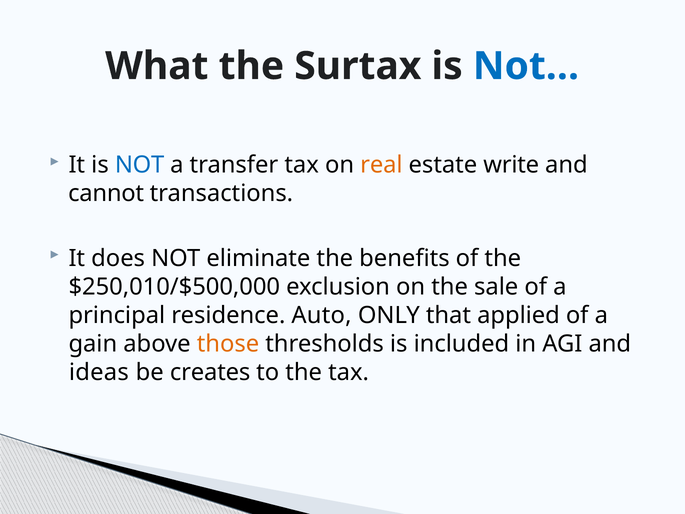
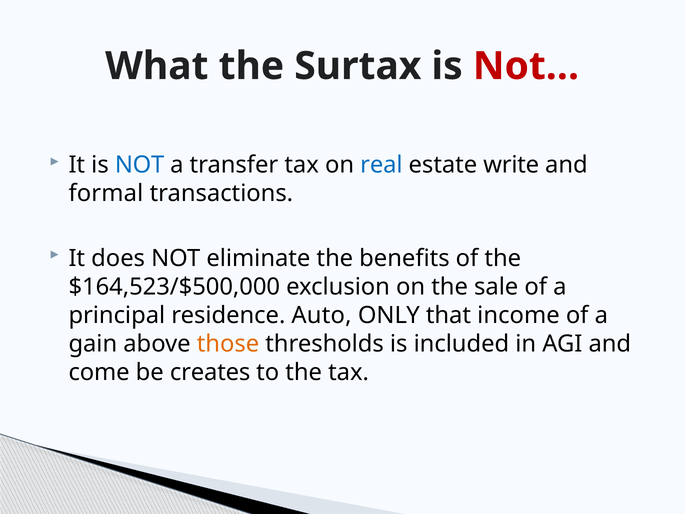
Not… colour: blue -> red (526, 66)
real colour: orange -> blue (381, 165)
cannot: cannot -> formal (106, 193)
$250,010/$500,000: $250,010/$500,000 -> $164,523/$500,000 (174, 287)
applied: applied -> income (518, 315)
ideas: ideas -> come (99, 372)
